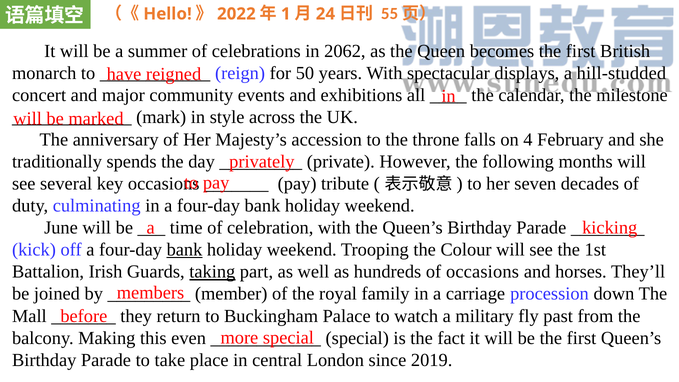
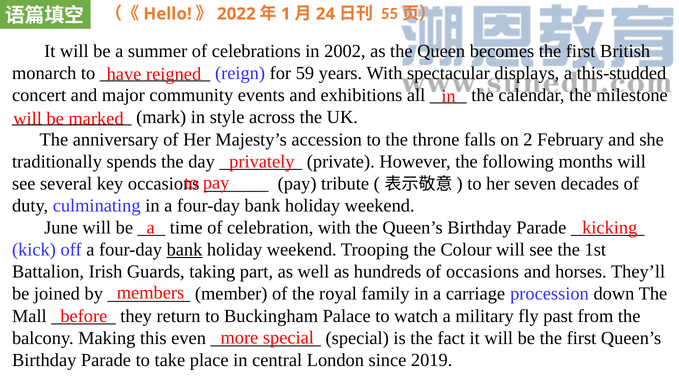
2062: 2062 -> 2002 (345, 51)
50: 50 -> 59 (305, 73)
hill-studded: hill-studded -> this-studded (622, 73)
4: 4 -> 2 (528, 139)
taking underline: present -> none (212, 272)
